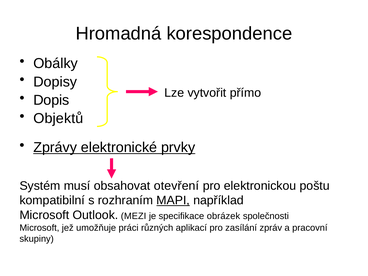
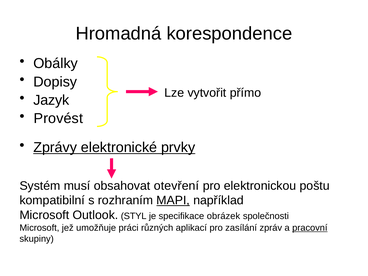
Dopis: Dopis -> Jazyk (51, 100)
Objektů: Objektů -> Provést (58, 118)
MEZI: MEZI -> STYL (134, 216)
pracovní underline: none -> present (310, 228)
